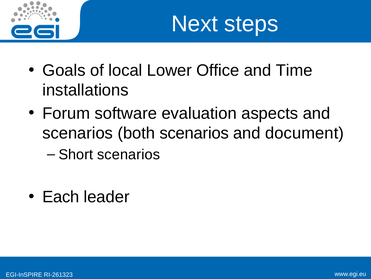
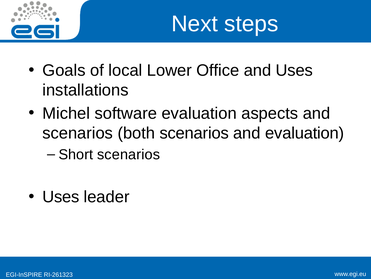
and Time: Time -> Uses (294, 70)
Forum: Forum -> Michel (66, 113)
and document: document -> evaluation (305, 133)
Each: Each -> Uses (61, 196)
